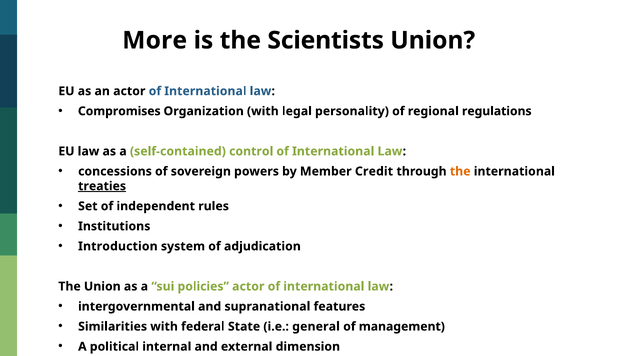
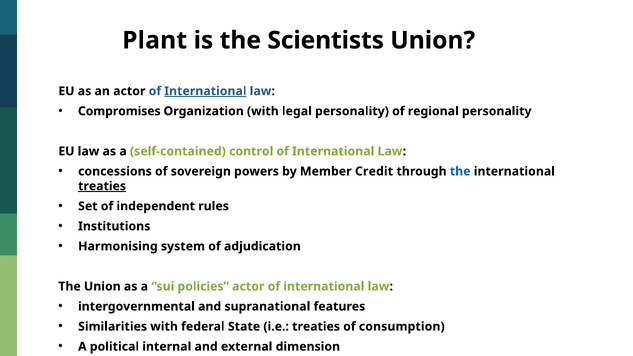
More: More -> Plant (155, 40)
International underline: none -> present (205, 91)
regional regulations: regulations -> personality (497, 111)
the colour: orange -> blue (460, 171)
Introduction: Introduction -> Harmonising (118, 246)
i.e general: general -> treaties (316, 327)
management: management -> consumption (402, 327)
